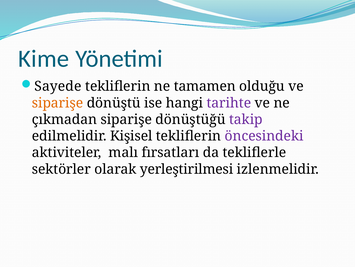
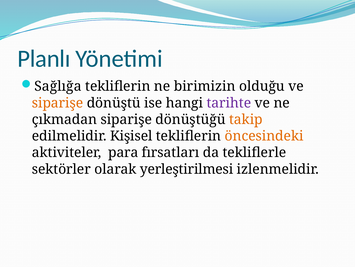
Kime: Kime -> Planlı (44, 59)
Sayede: Sayede -> Sağlığa (58, 86)
tamamen: tamamen -> birimizin (205, 86)
takip colour: purple -> orange (246, 119)
öncesindeki colour: purple -> orange (264, 136)
malı: malı -> para (123, 152)
